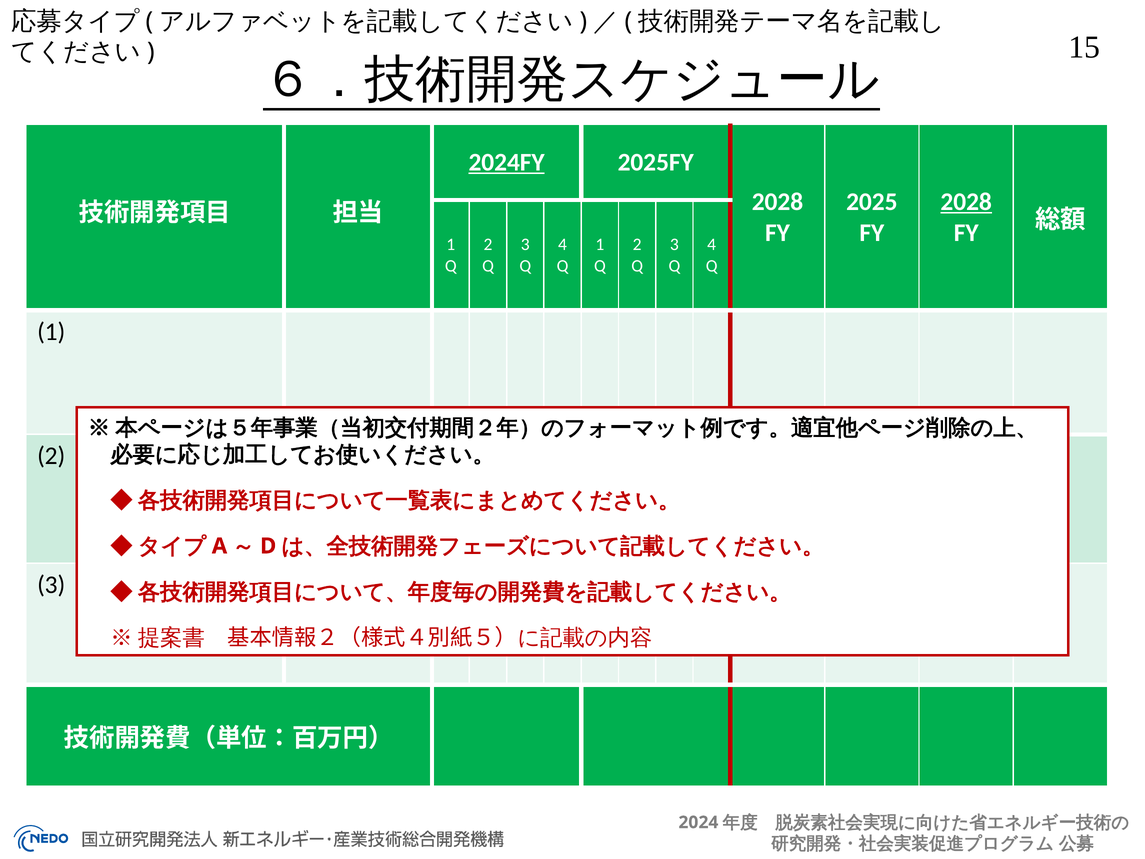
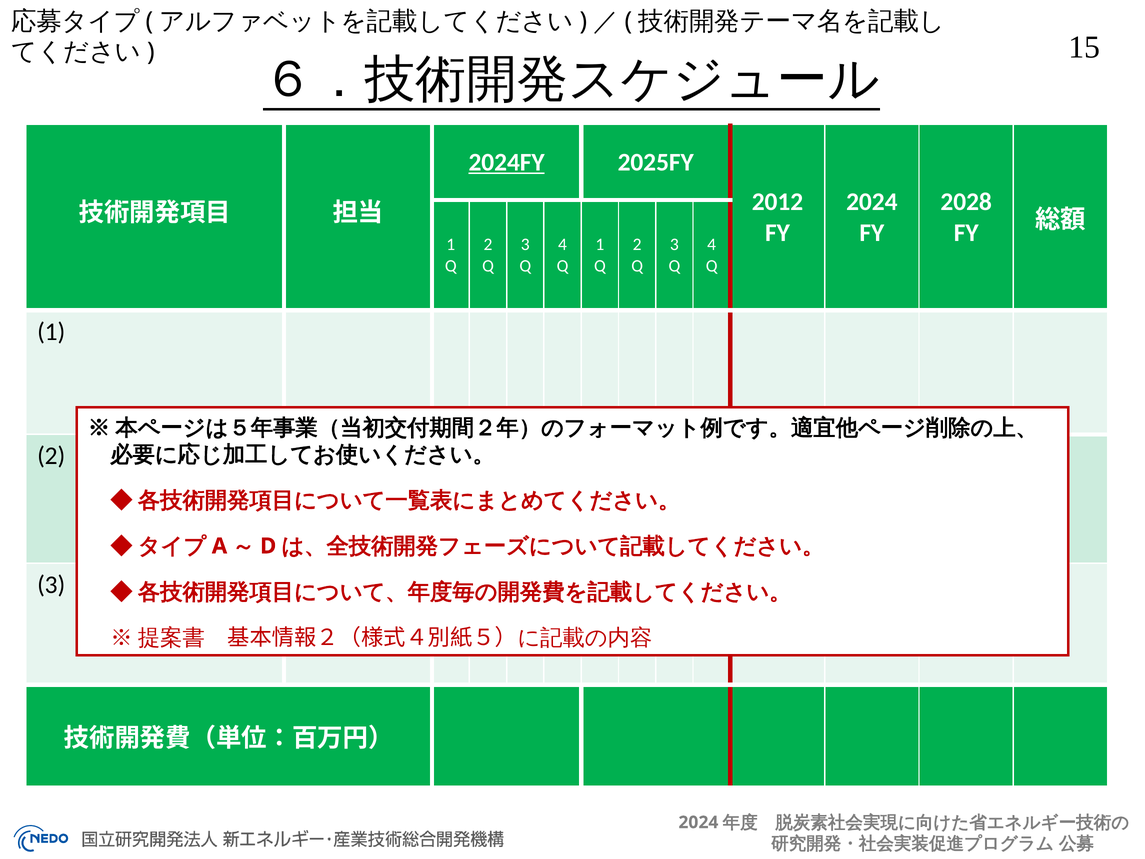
2028: 2028 -> 2012 (777, 202)
2025: 2025 -> 2024 (872, 202)
2028 underline: present -> none (966, 202)
